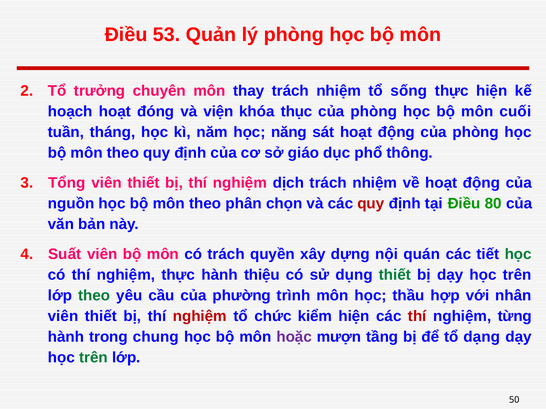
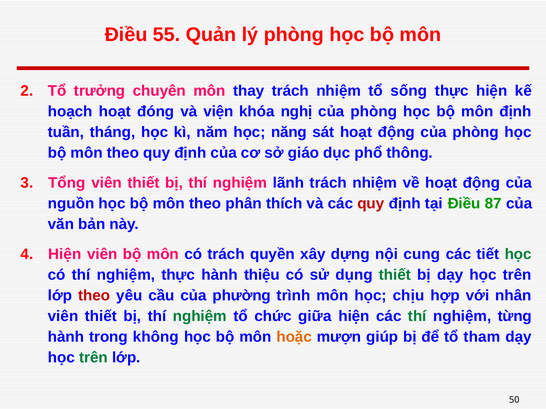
53: 53 -> 55 (167, 35)
thục: thục -> nghị (297, 112)
môn cuối: cuối -> định (516, 112)
dịch: dịch -> lãnh (288, 183)
chọn: chọn -> thích (284, 204)
80: 80 -> 87 (493, 204)
Suất: Suất -> Hiện (65, 254)
quán: quán -> cung (422, 254)
theo colour: green -> red (94, 296)
thầu: thầu -> chịu (408, 296)
nghiệm colour: red -> green (200, 317)
kiểm: kiểm -> giữa (315, 317)
thí colour: red -> green (417, 317)
chung: chung -> không (156, 337)
hoặc colour: purple -> orange (294, 337)
tầng: tầng -> giúp (382, 337)
dạng: dạng -> tham (482, 337)
